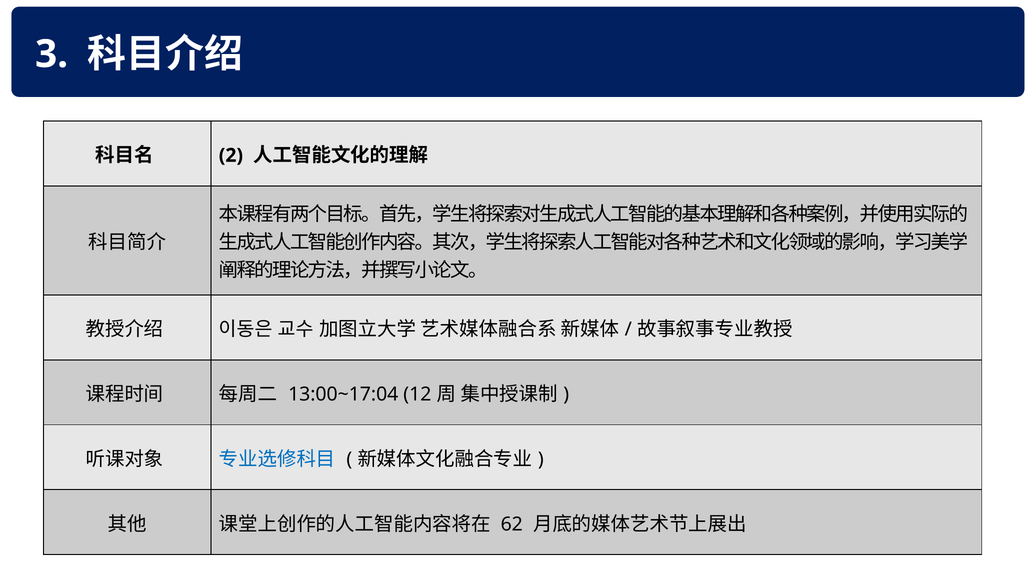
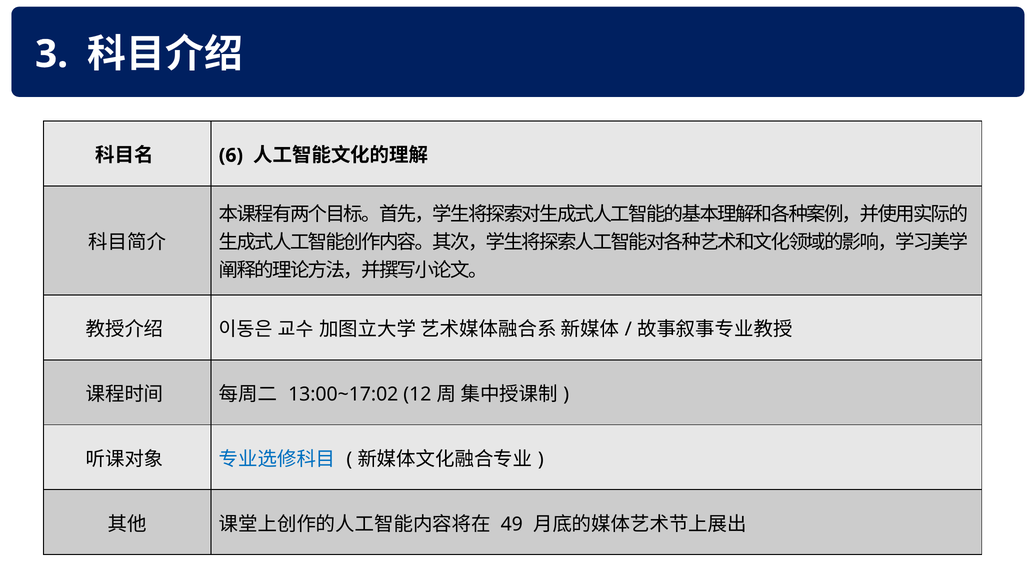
2: 2 -> 6 (231, 155)
13:00~17:04: 13:00~17:04 -> 13:00~17:02 (343, 394)
62: 62 -> 49 (512, 524)
